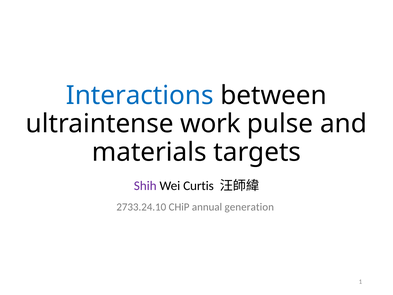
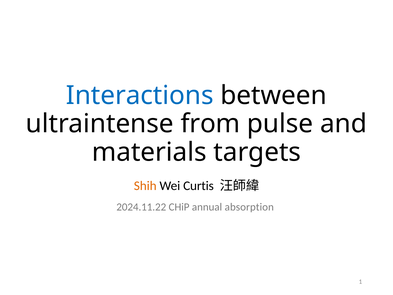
work: work -> from (210, 124)
Shih colour: purple -> orange (145, 186)
2733.24.10: 2733.24.10 -> 2024.11.22 (141, 207)
generation: generation -> absorption (249, 207)
